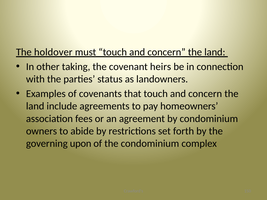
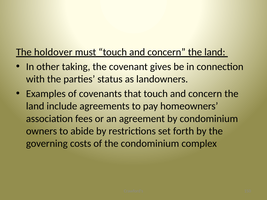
heirs: heirs -> gives (161, 67)
upon: upon -> costs (81, 144)
